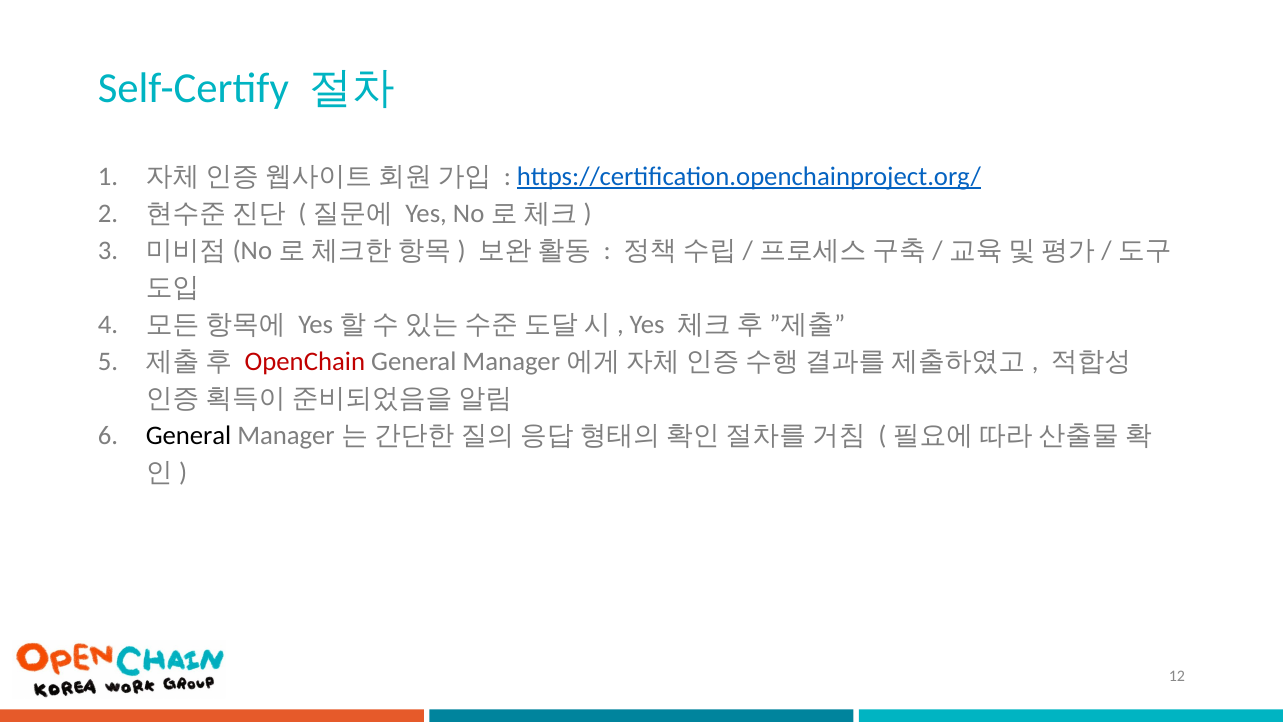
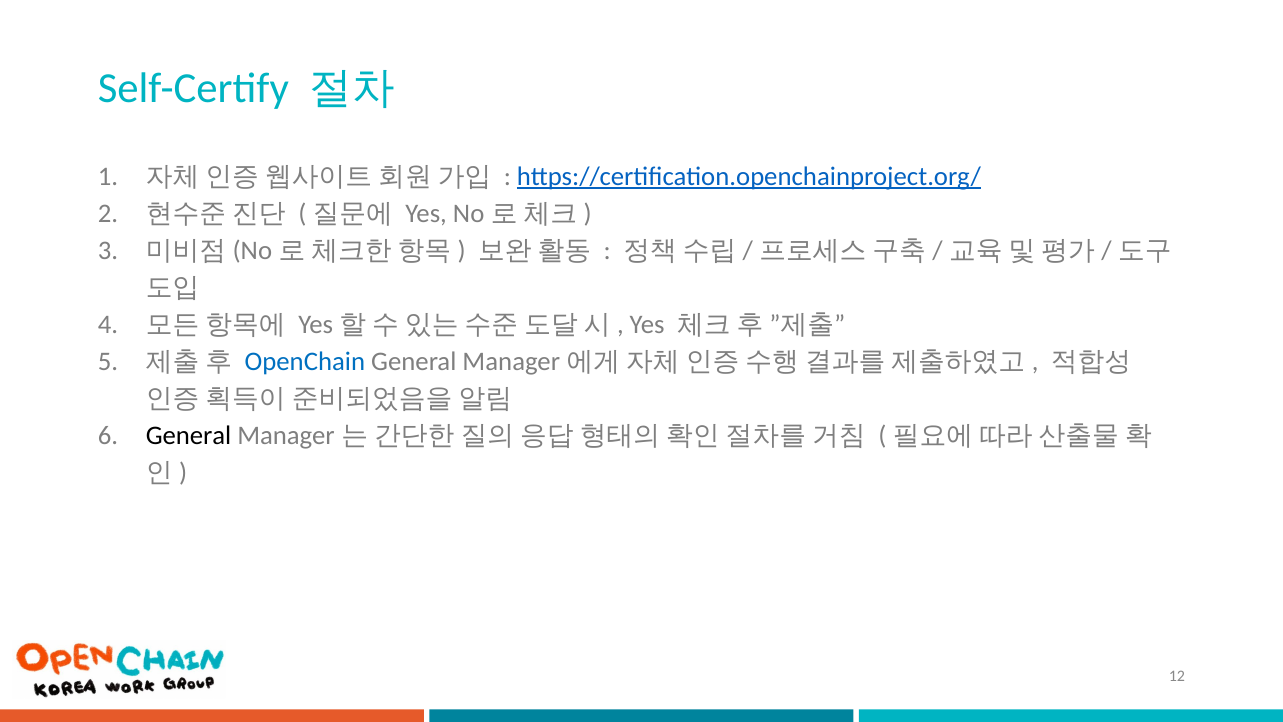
OpenChain colour: red -> blue (305, 362)
